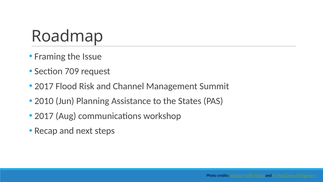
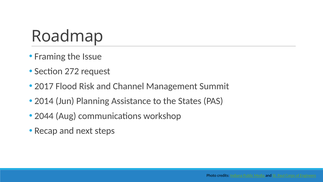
709: 709 -> 272 (72, 71)
2010: 2010 -> 2014 (44, 101)
2017: 2017 -> 2044 (44, 116)
